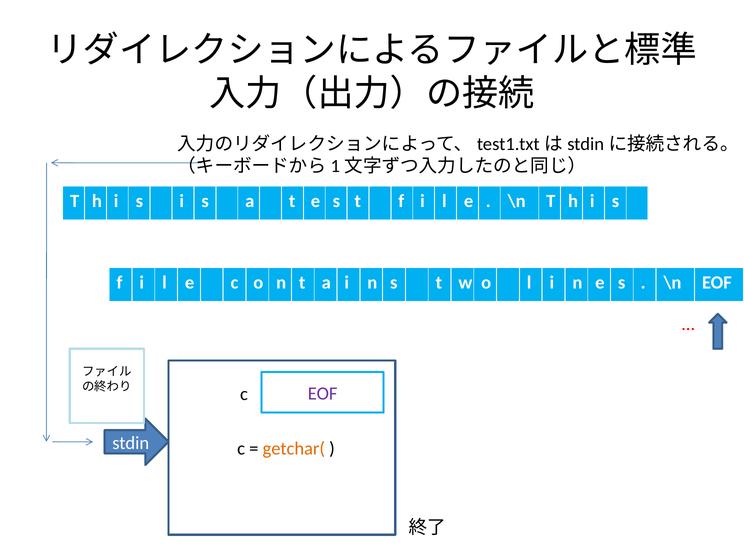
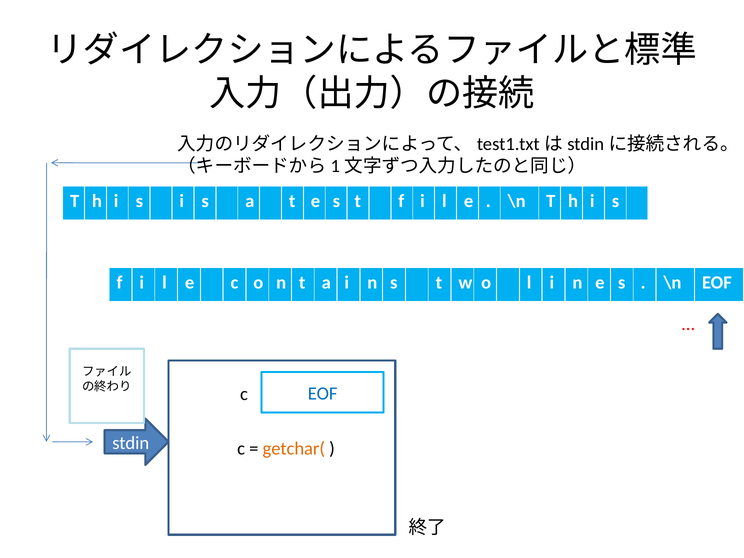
EOF colour: purple -> blue (323, 394)
